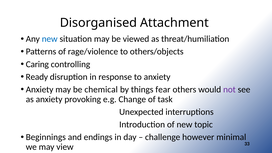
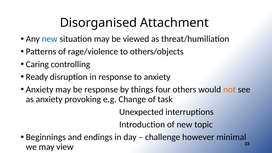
be chemical: chemical -> response (101, 89)
fear: fear -> four (163, 89)
not colour: purple -> orange (229, 89)
